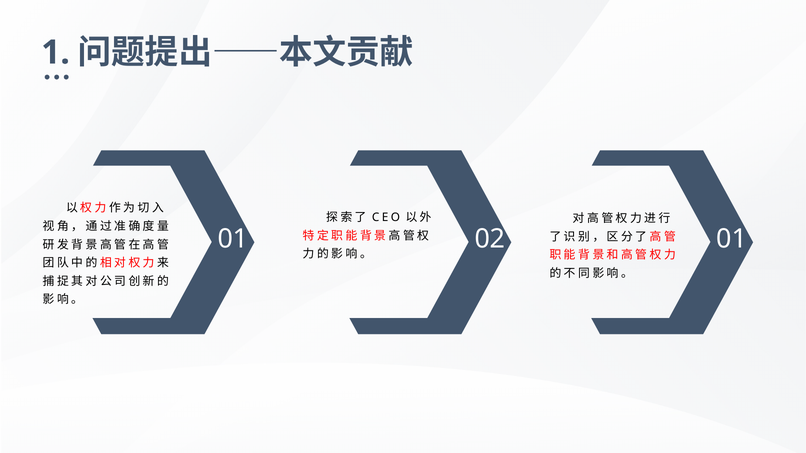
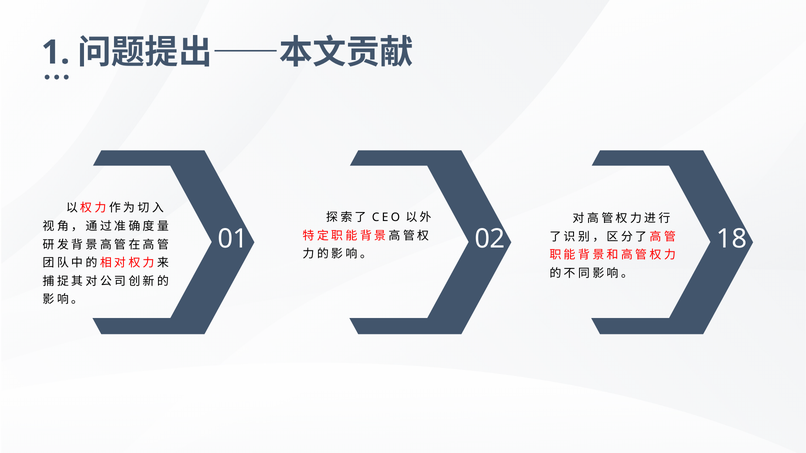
01: 01 -> 18 (732, 239)
